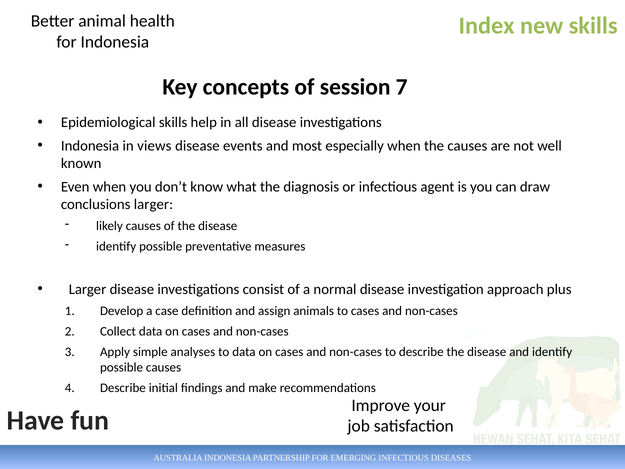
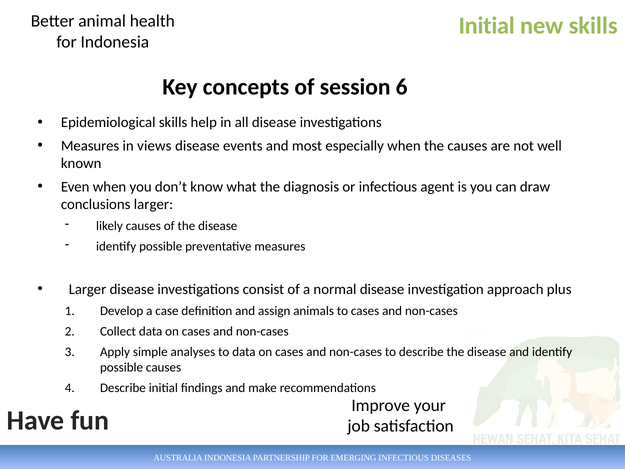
Index: Index -> Initial (487, 26)
7: 7 -> 6 (402, 87)
Indonesia: Indonesia -> Measures (90, 146)
